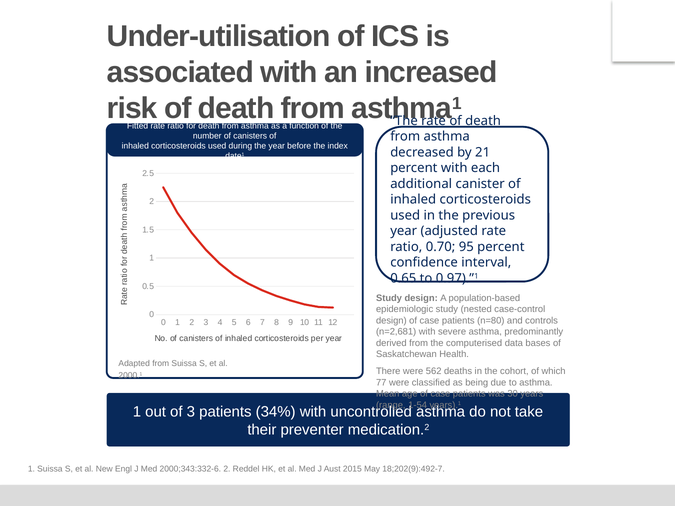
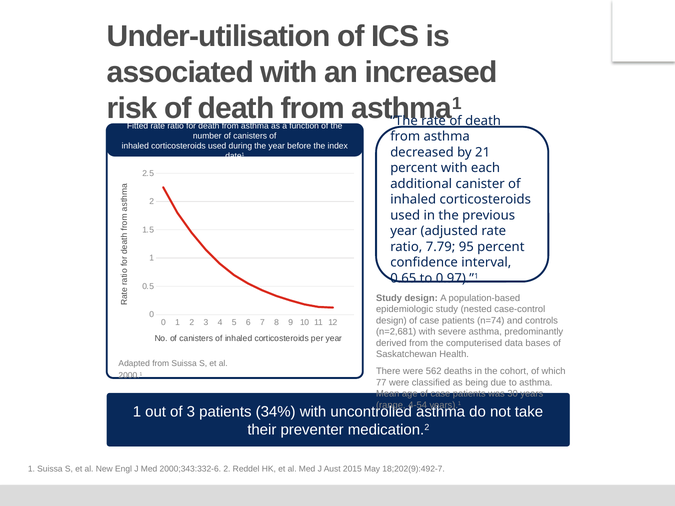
0.70: 0.70 -> 7.79 (441, 247)
n=80: n=80 -> n=74 (491, 321)
1-54: 1-54 -> 4-54 (418, 405)
